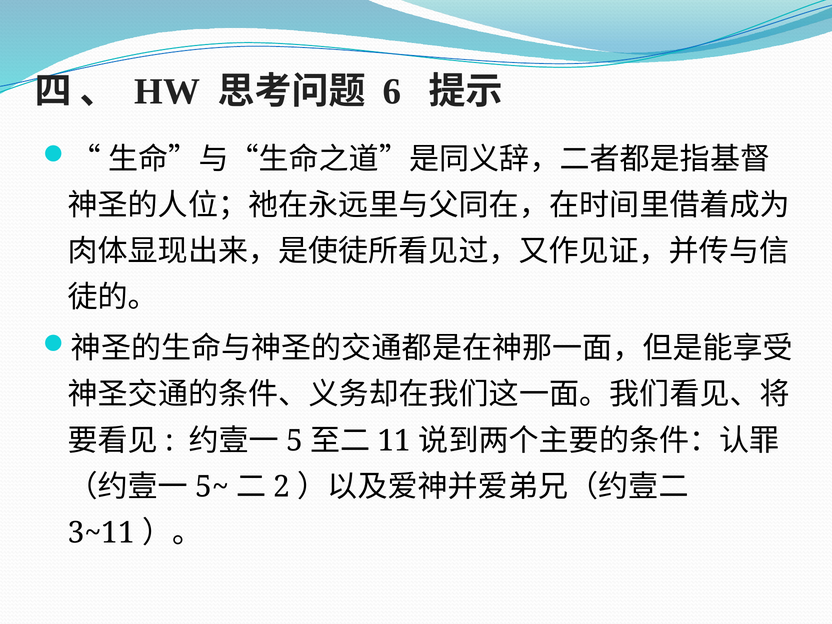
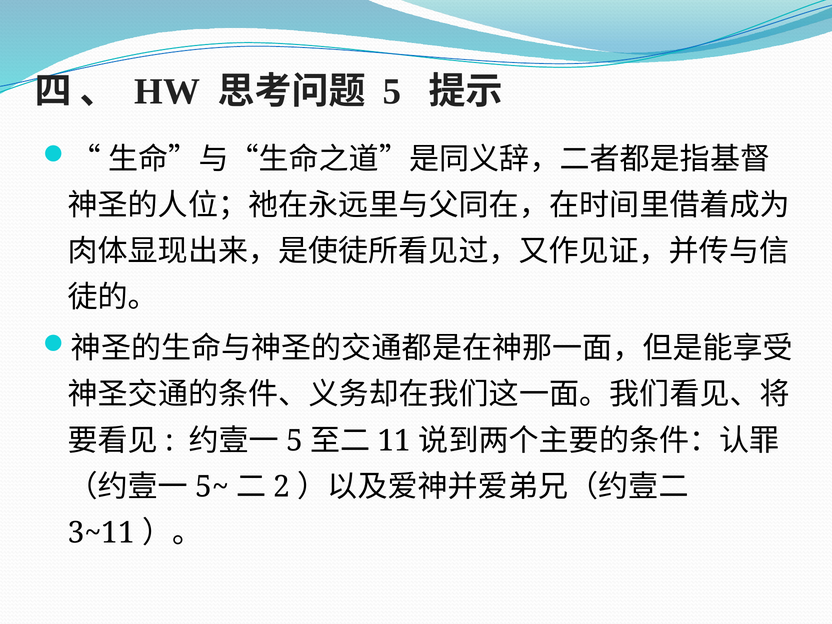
6: 6 -> 5 (392, 91)
